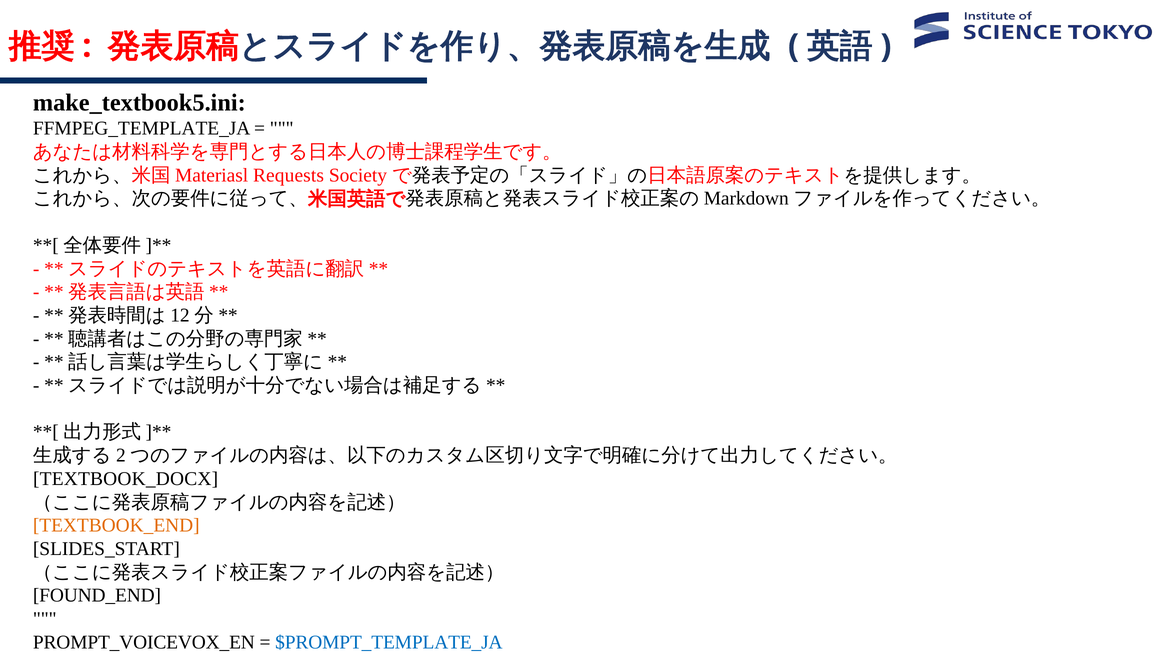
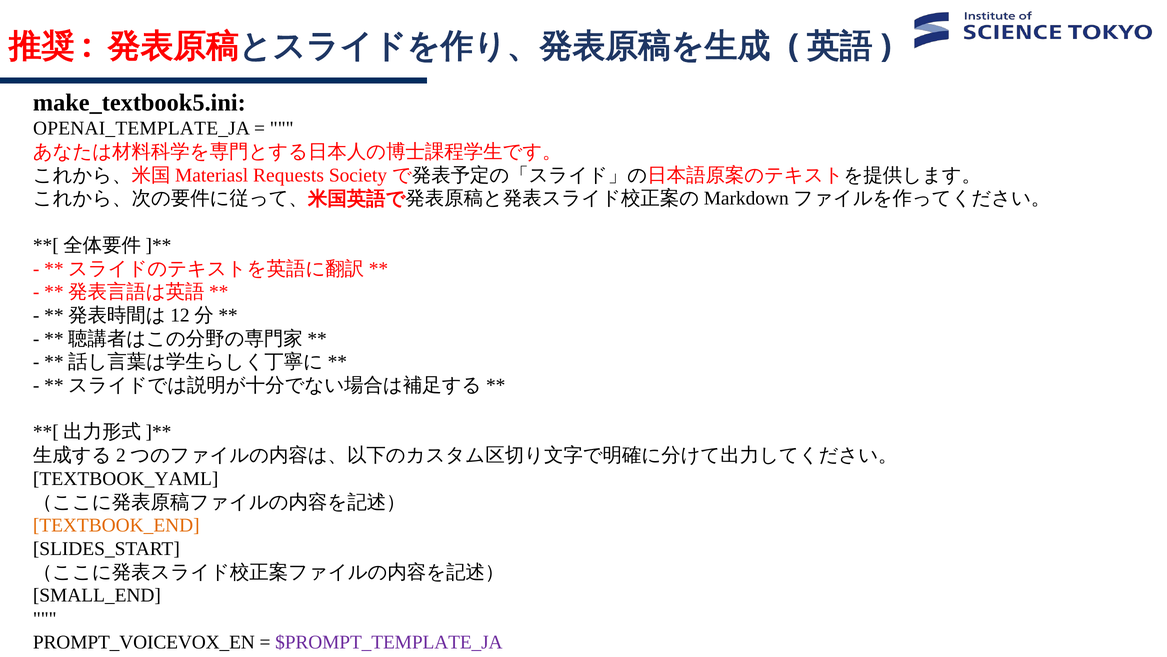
FFMPEG_TEMPLATE_JA: FFMPEG_TEMPLATE_JA -> OPENAI_TEMPLATE_JA (142, 128)
TEXTBOOK_DOCX: TEXTBOOK_DOCX -> TEXTBOOK_YAML (126, 478)
FOUND_END: FOUND_END -> SMALL_END (97, 595)
$PROMPT_TEMPLATE_JA colour: blue -> purple (389, 642)
